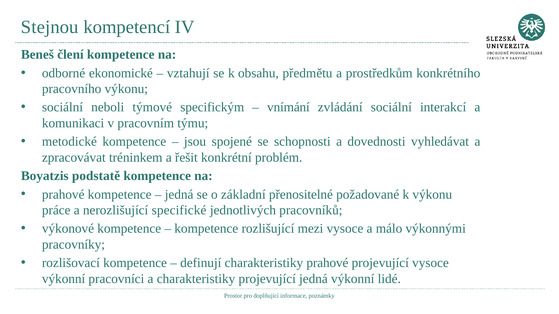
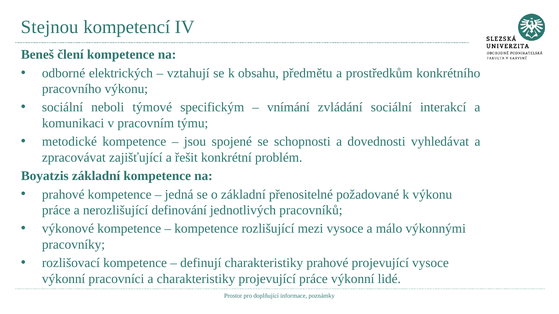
ekonomické: ekonomické -> elektrických (121, 73)
tréninkem: tréninkem -> zajišťující (136, 158)
Boyatzis podstatě: podstatě -> základní (96, 176)
specifické: specifické -> definování (179, 210)
projevující jedná: jedná -> práce (313, 279)
